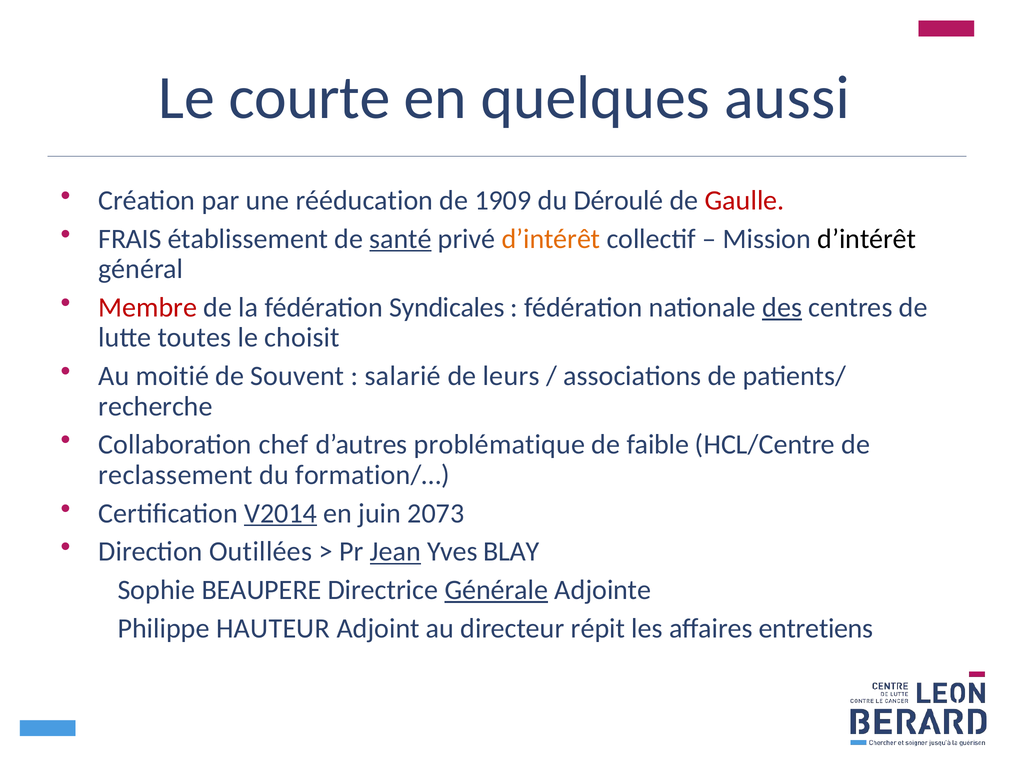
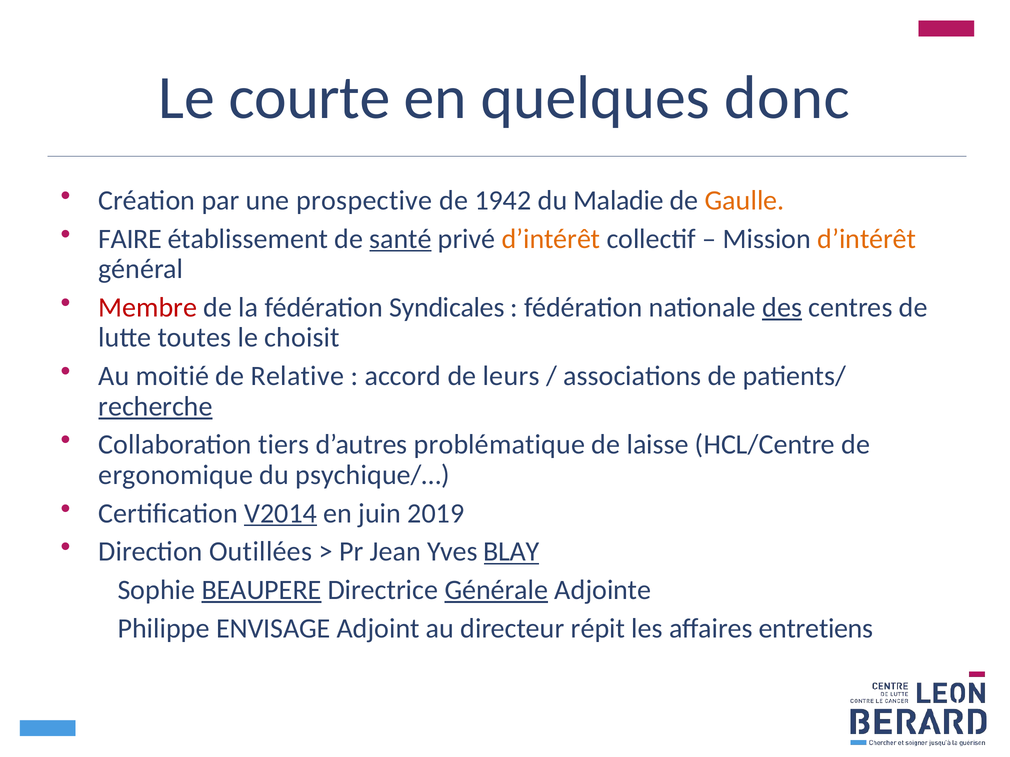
aussi: aussi -> donc (787, 98)
rééducation: rééducation -> prospective (364, 201)
1909: 1909 -> 1942 (503, 201)
Déroulé: Déroulé -> Maladie (619, 201)
Gaulle colour: red -> orange (745, 201)
FRAIS: FRAIS -> FAIRE (130, 239)
d’intérêt colour: black -> orange (867, 239)
Souvent: Souvent -> Relative (297, 376)
salarié: salarié -> accord (403, 376)
recherche underline: none -> present (156, 407)
chef: chef -> tiers (284, 445)
faible: faible -> laisse (658, 445)
reclassement: reclassement -> ergonomique (176, 475)
formation/…: formation/… -> psychique/… (373, 475)
2073: 2073 -> 2019 (436, 514)
Jean underline: present -> none (395, 552)
BLAY underline: none -> present (512, 552)
BEAUPERE underline: none -> present (261, 590)
HAUTEUR: HAUTEUR -> ENVISAGE (273, 629)
